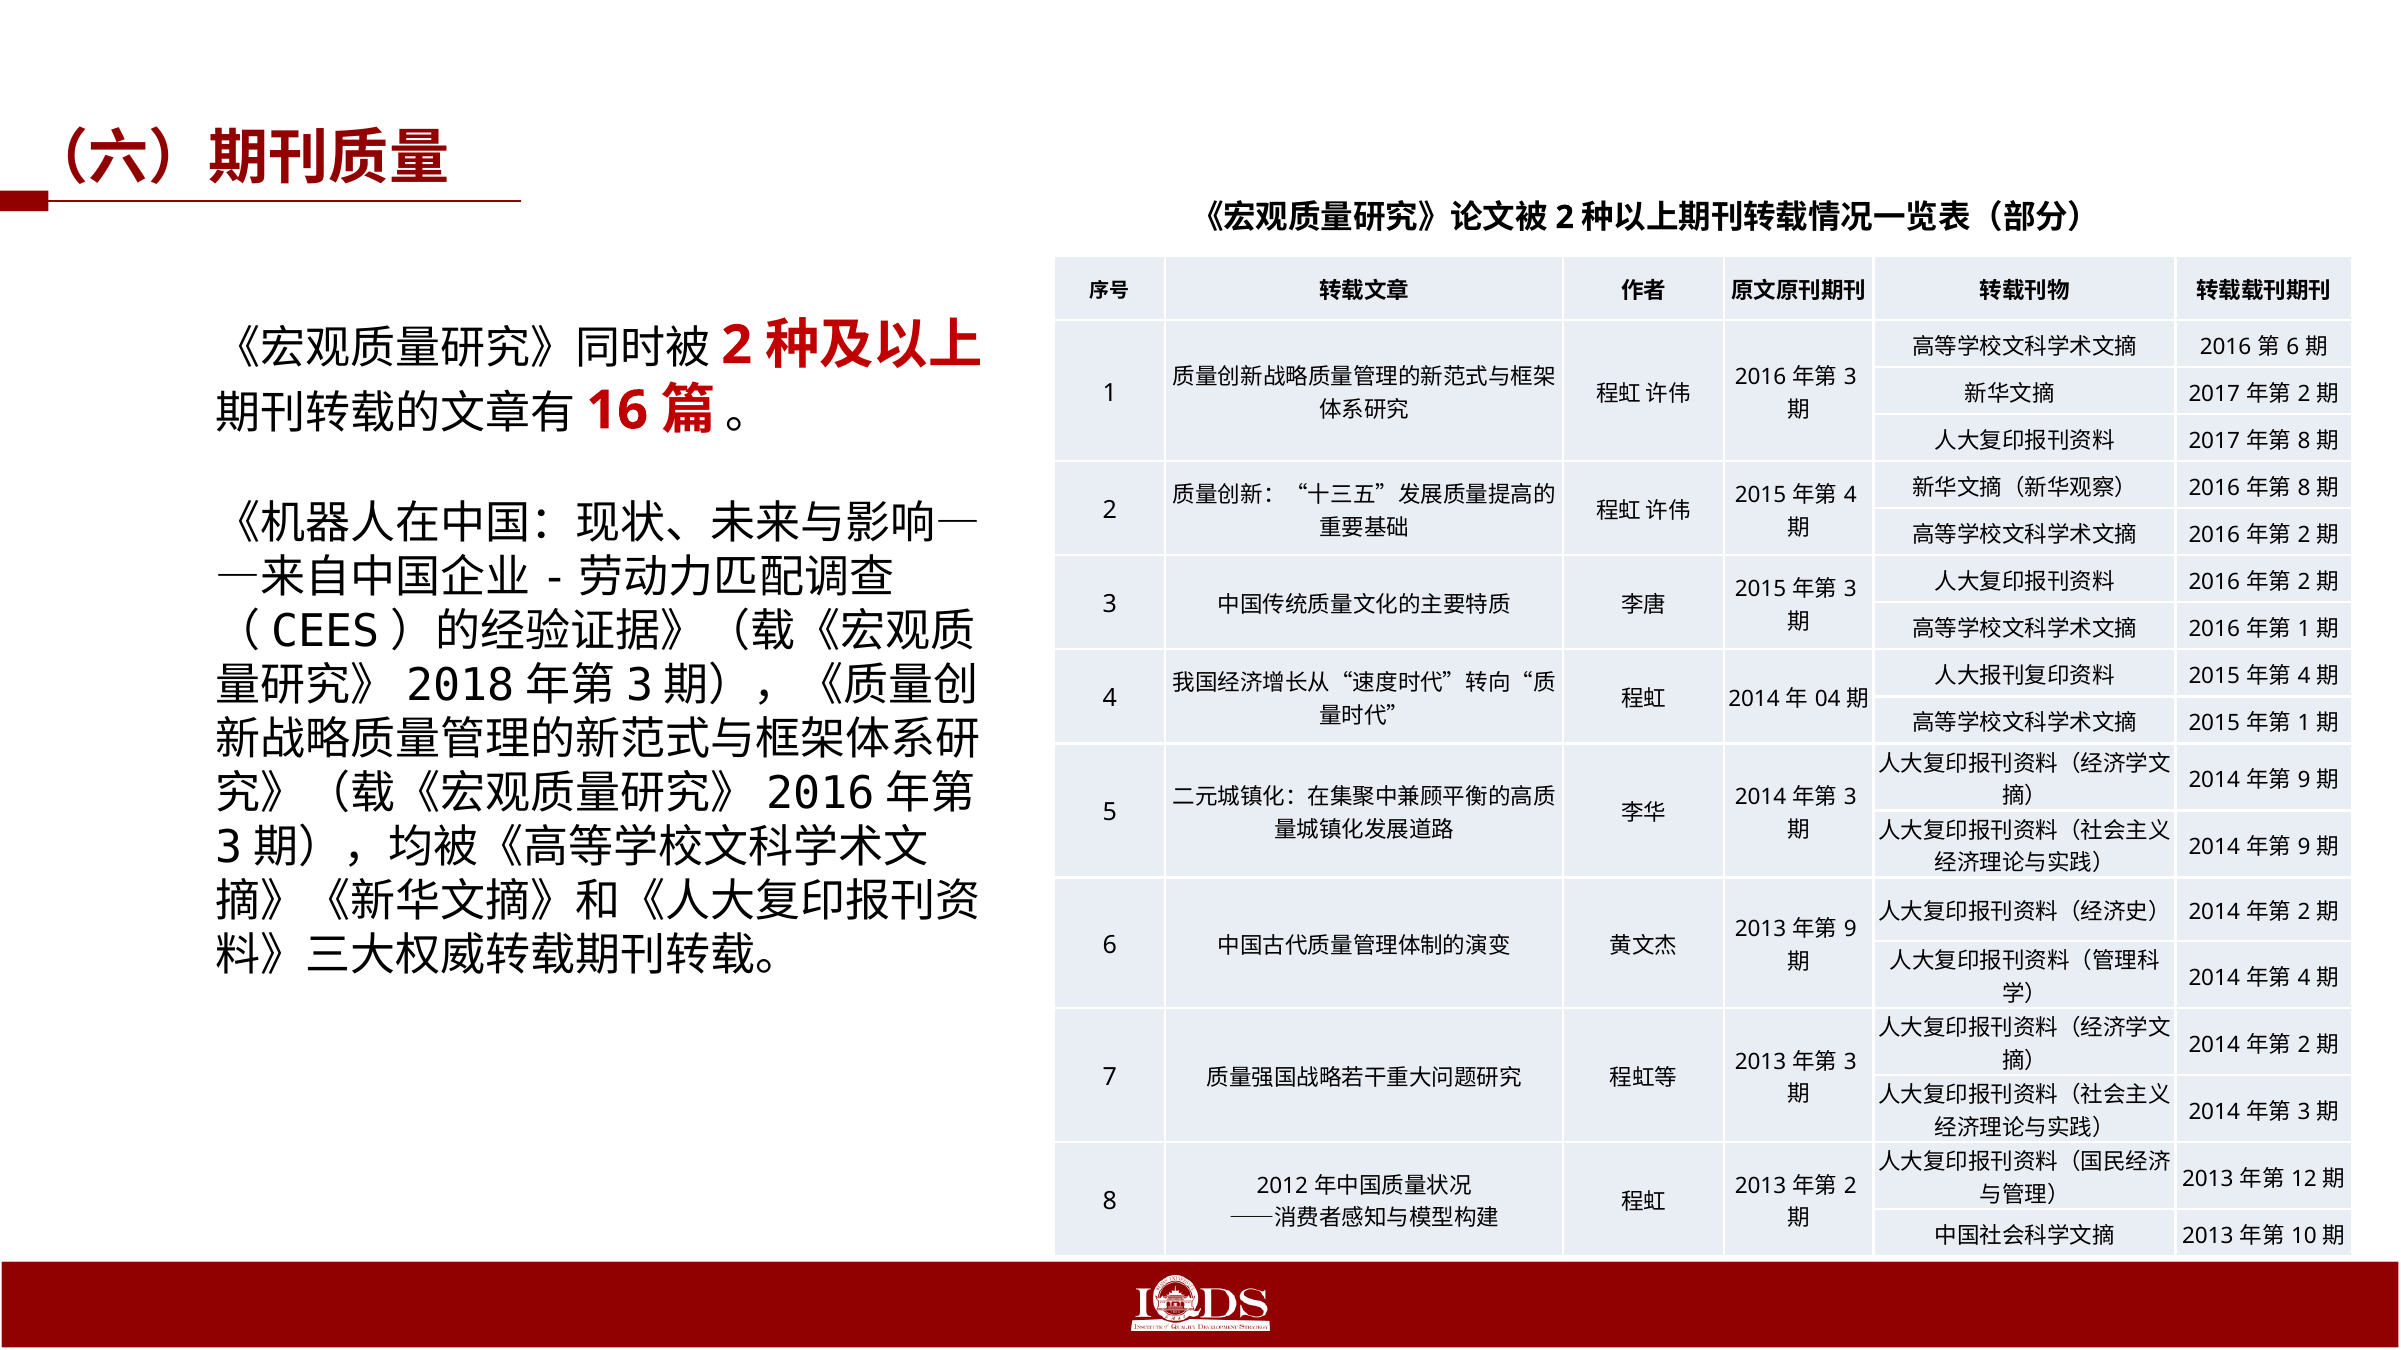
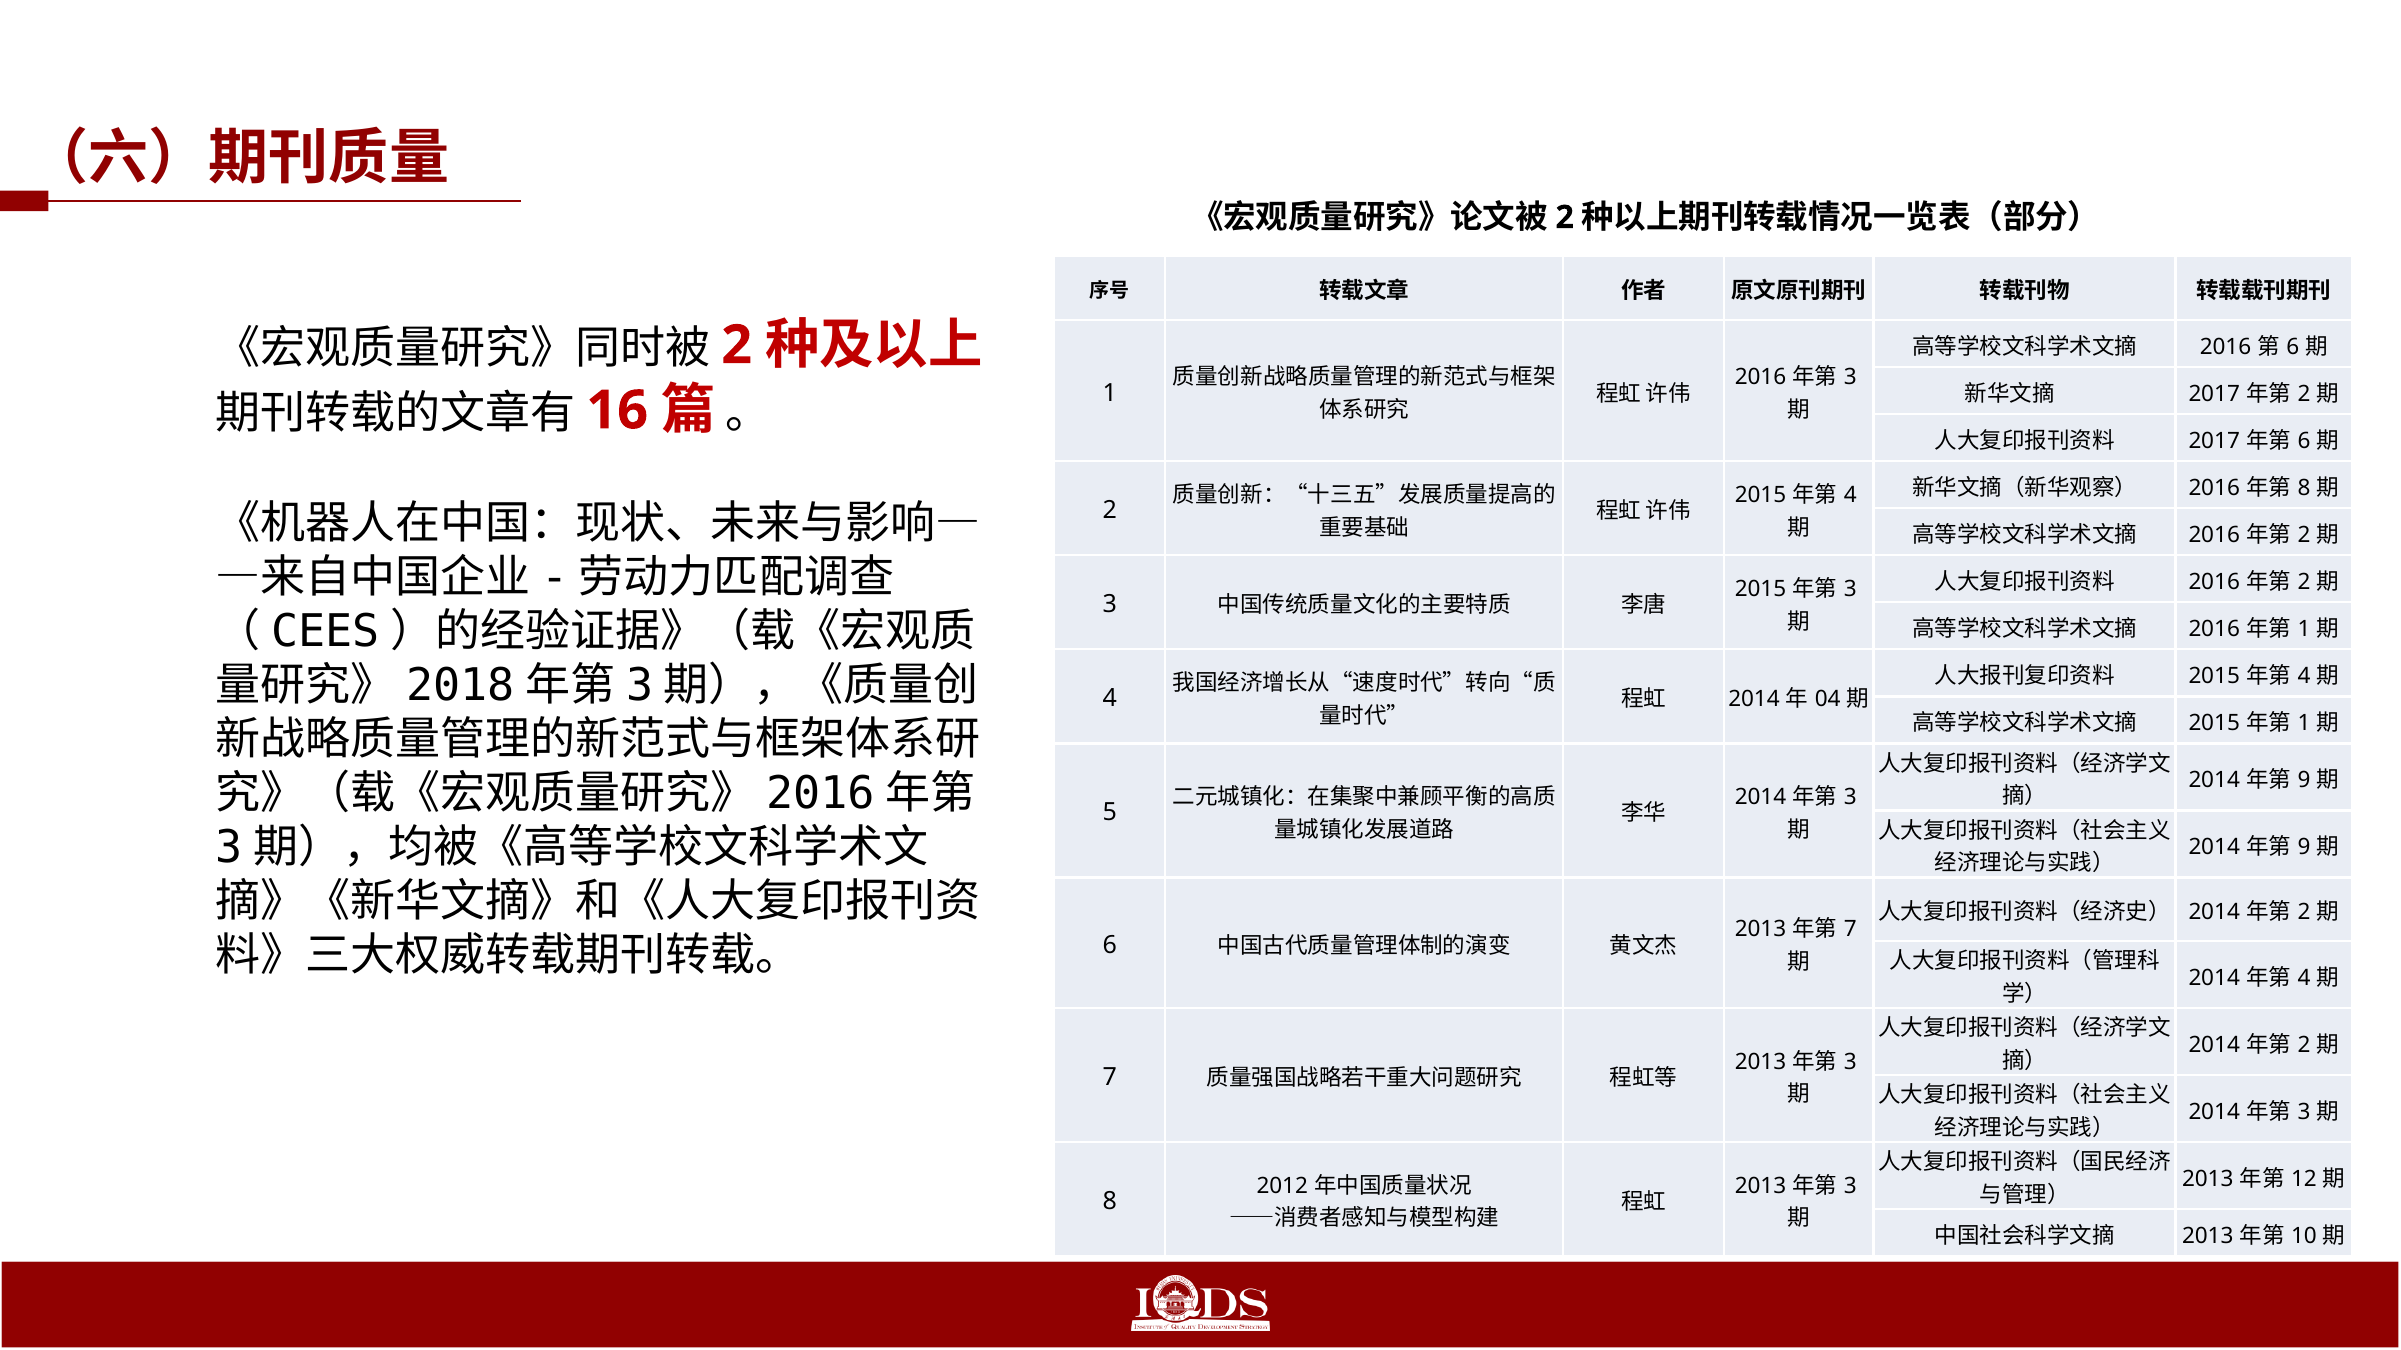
8: 8 -> 6 (2304, 441)
9: 9 -> 7 (1850, 930)
2: 2 -> 3 (1850, 1186)
